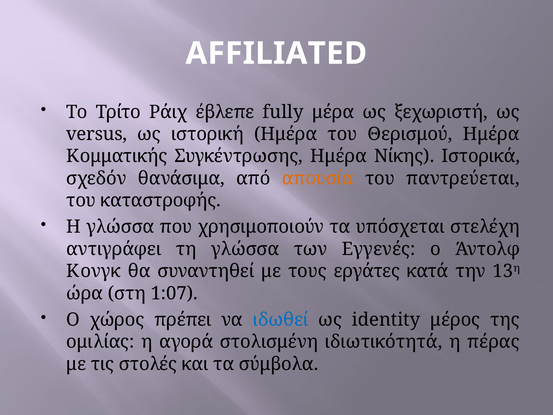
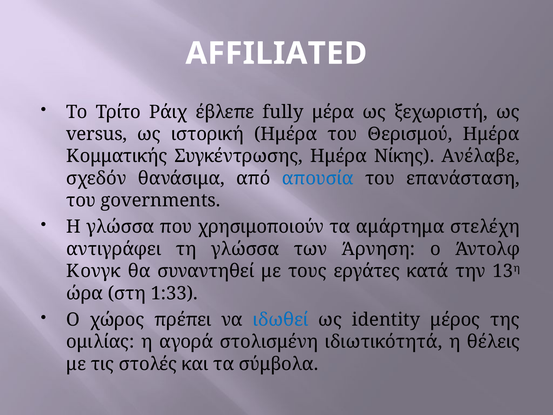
Ιστορικά: Ιστορικά -> Ανέλαβε (481, 156)
απουσία colour: orange -> blue (318, 178)
παντρεύεται: παντρεύεται -> επανάσταση (463, 178)
καταστροφής: καταστροφής -> governments (161, 200)
υπόσχεται: υπόσχεται -> αμάρτημα (400, 227)
Εγγενές: Εγγενές -> Άρνηση (379, 249)
1:07: 1:07 -> 1:33 (174, 293)
πέρας: πέρας -> θέλεις (494, 342)
